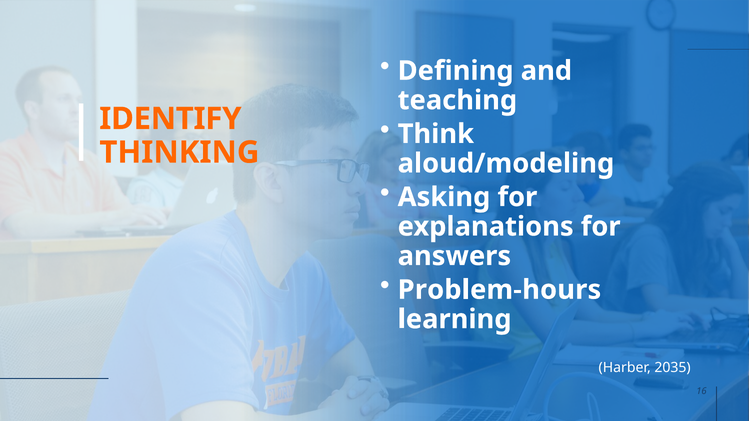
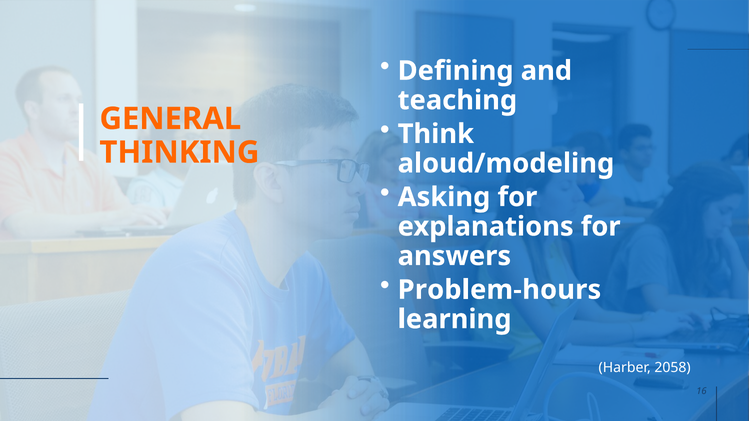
IDENTIFY: IDENTIFY -> GENERAL (170, 119)
2035: 2035 -> 2058 (673, 368)
